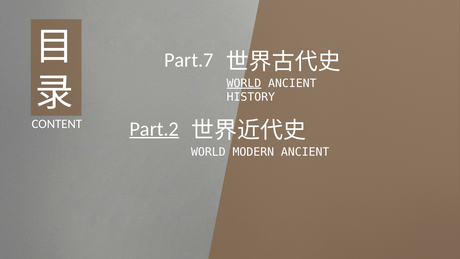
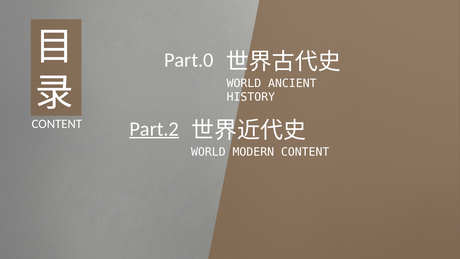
Part.7: Part.7 -> Part.0 (189, 60)
WORLD underline: present -> none (244, 83)
MODERN ANCIENT: ANCIENT -> CONTENT (305, 152)
